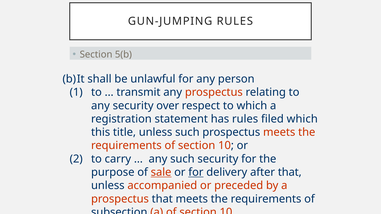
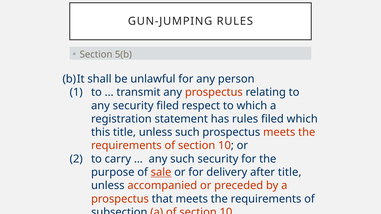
security over: over -> filed (168, 106)
for underline: present -> none (196, 172)
after that: that -> title (290, 172)
